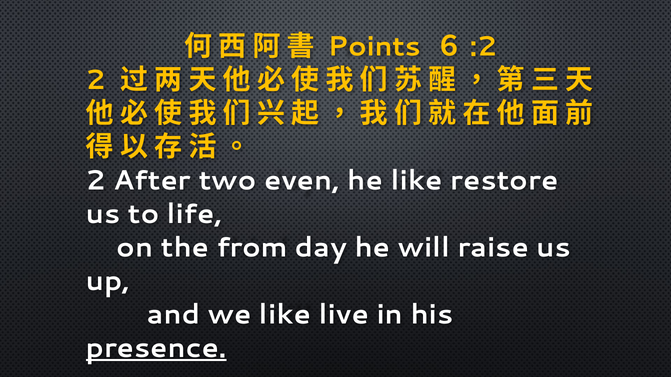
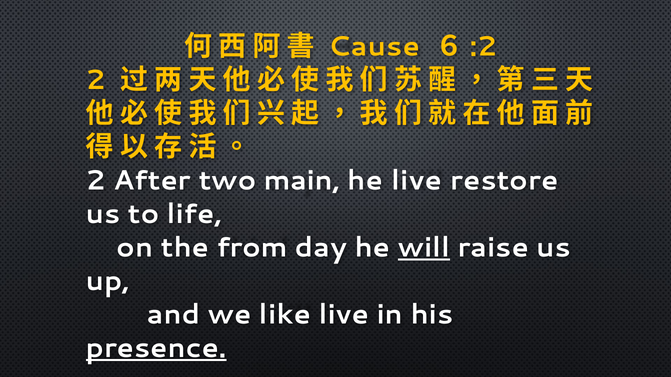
Points: Points -> Cause (374, 46)
even: even -> main (302, 181)
he like: like -> live (417, 181)
will underline: none -> present (424, 248)
